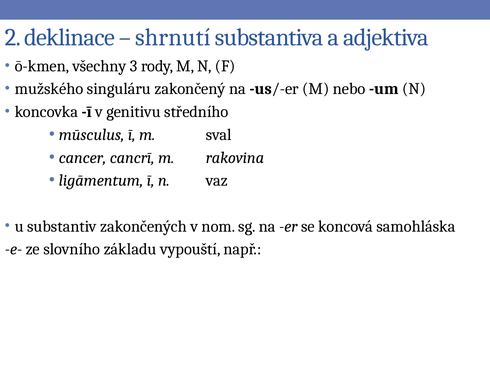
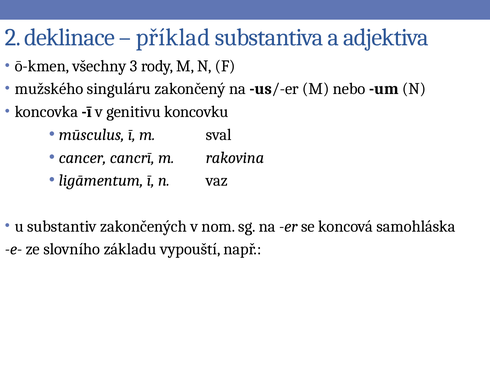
shrnutí: shrnutí -> příklad (173, 37)
středního: středního -> koncovku (196, 112)
